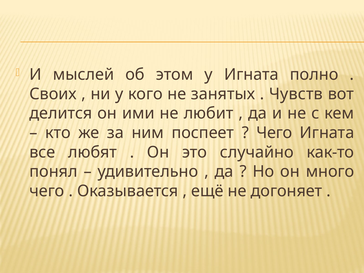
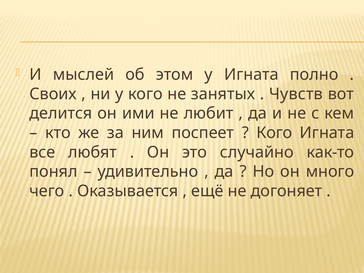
Чего: Чего -> Кого (274, 133)
